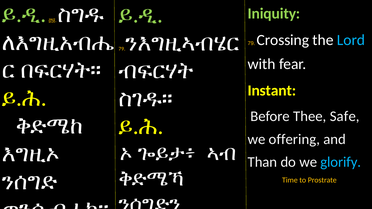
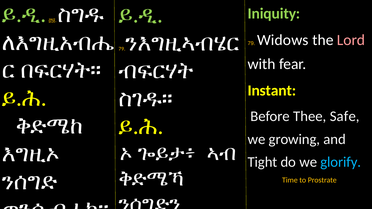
Crossing: Crossing -> Widows (283, 40)
Lord colour: light blue -> pink (351, 40)
offering: offering -> growing (294, 139)
Than: Than -> Tight (262, 162)
